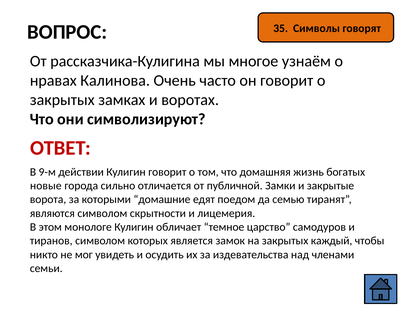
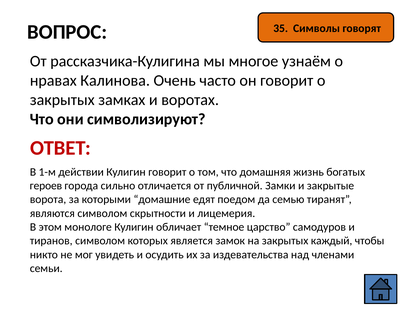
9-м: 9-м -> 1-м (47, 172)
новые: новые -> героев (46, 186)
